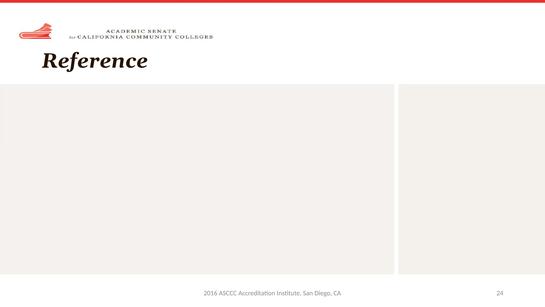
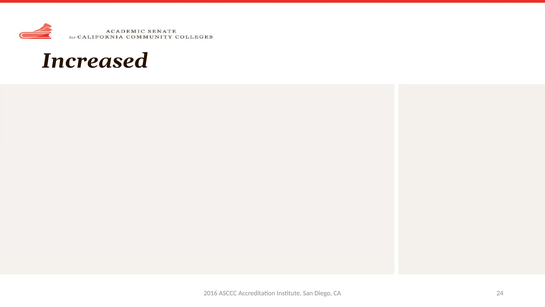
Reference: Reference -> Increased (95, 61)
